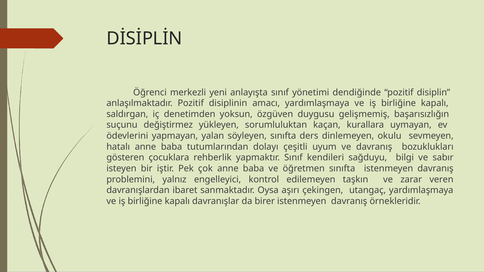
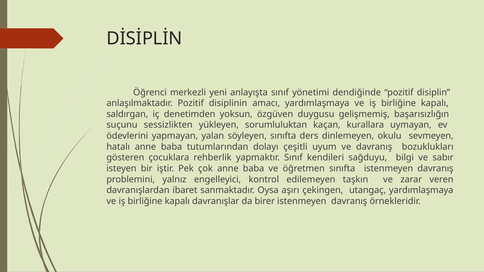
değiştirmez: değiştirmez -> sessizlikten (168, 125)
